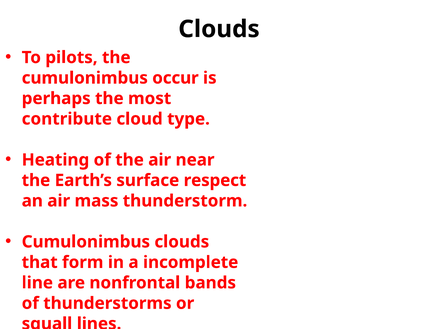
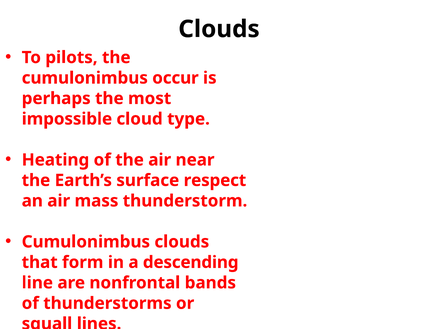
contribute: contribute -> impossible (67, 119)
incomplete: incomplete -> descending (191, 262)
